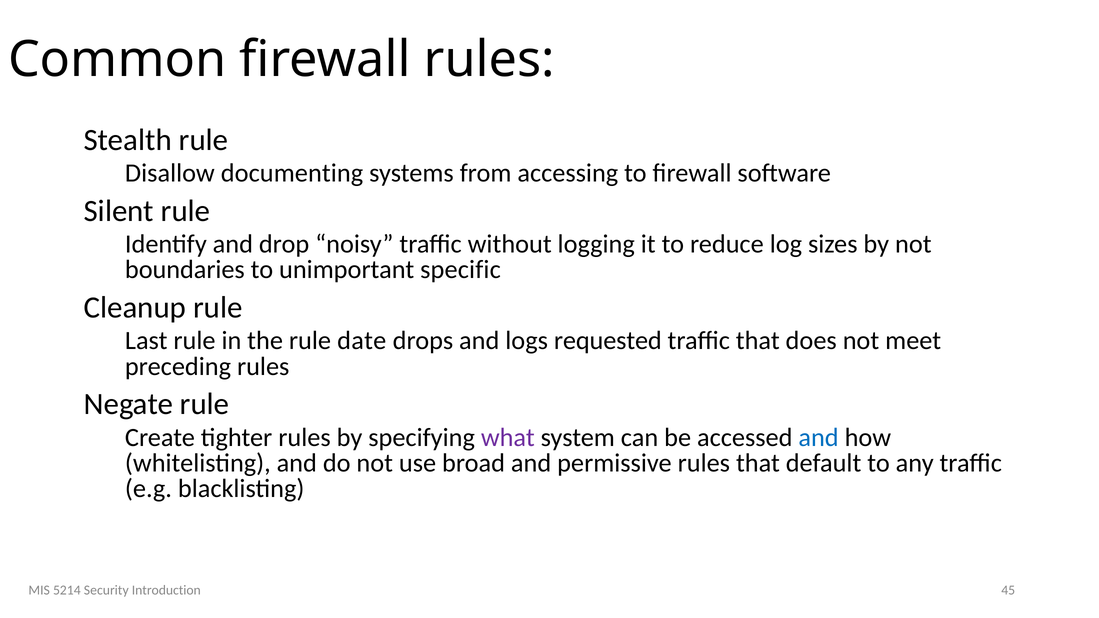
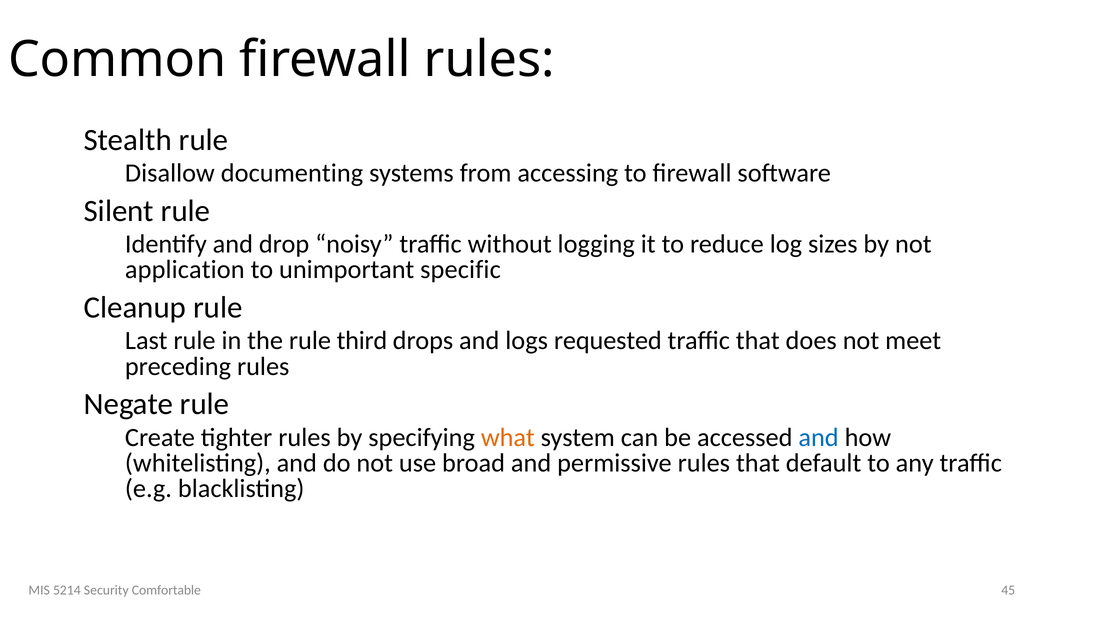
boundaries: boundaries -> application (185, 270)
date: date -> third (362, 341)
what colour: purple -> orange (508, 438)
Introduction: Introduction -> Comfortable (166, 590)
